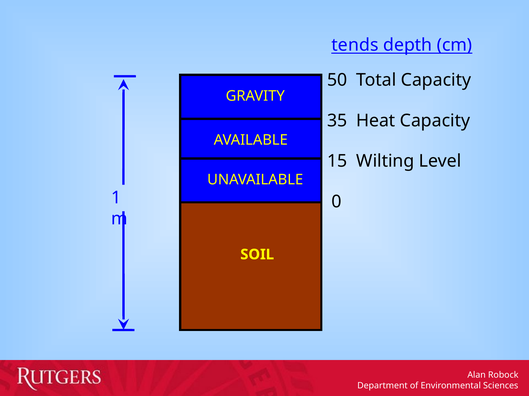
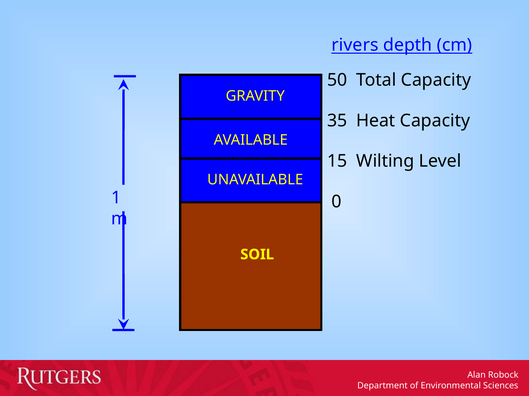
tends: tends -> rivers (355, 45)
